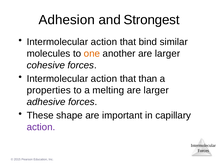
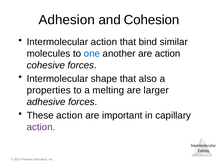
Strongest: Strongest -> Cohesion (152, 20)
one colour: orange -> blue (92, 54)
another are larger: larger -> action (168, 54)
action: action -> shape (104, 79)
than: than -> also (148, 79)
These shape: shape -> action (69, 116)
